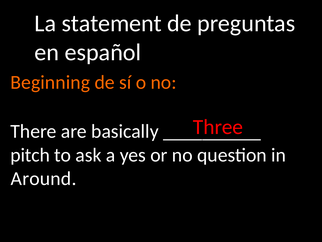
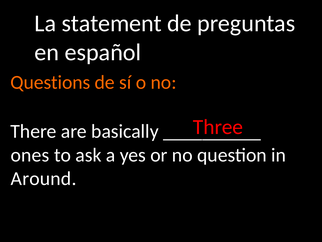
Beginning: Beginning -> Questions (50, 82)
pitch: pitch -> ones (30, 155)
